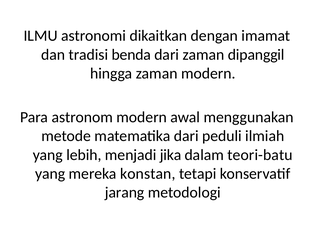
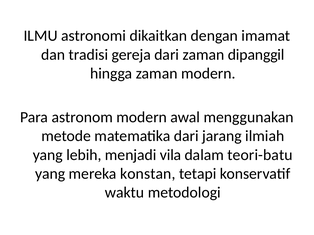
benda: benda -> gereja (131, 55)
peduli: peduli -> jarang (222, 136)
jika: jika -> vila (171, 155)
jarang: jarang -> waktu (125, 193)
